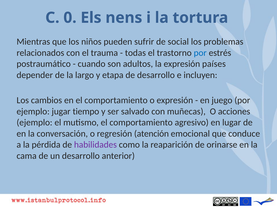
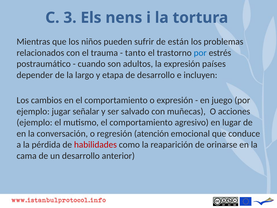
0: 0 -> 3 (70, 18)
social: social -> están (178, 42)
todas: todas -> tanto (135, 53)
tiempo: tiempo -> señalar (86, 111)
habilidades colour: purple -> red (95, 144)
